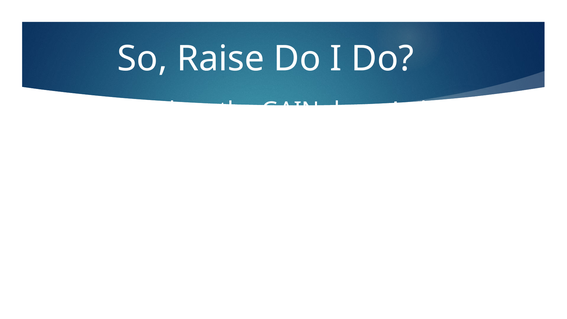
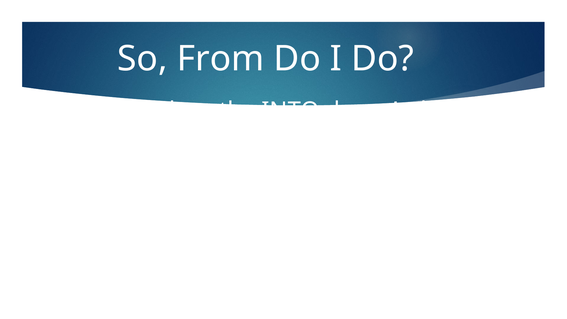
Raise: Raise -> From (221, 59)
the GAIN: GAIN -> INTO (290, 111)
